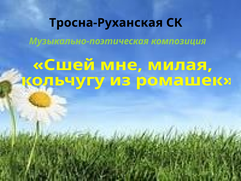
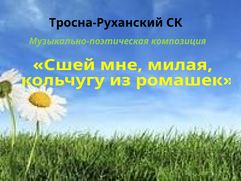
Тросна-Руханская: Тросна-Руханская -> Тросна-Руханский (106, 23)
